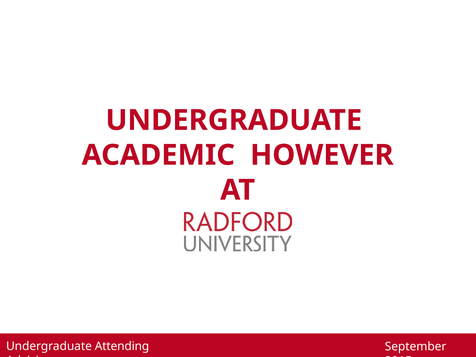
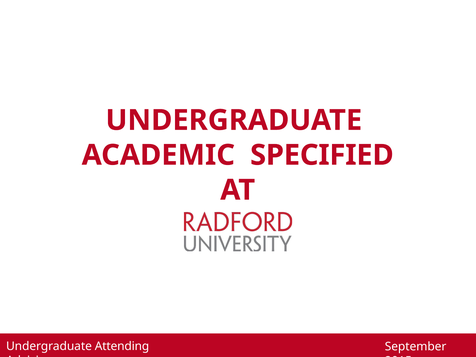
HOWEVER: HOWEVER -> SPECIFIED (322, 155)
